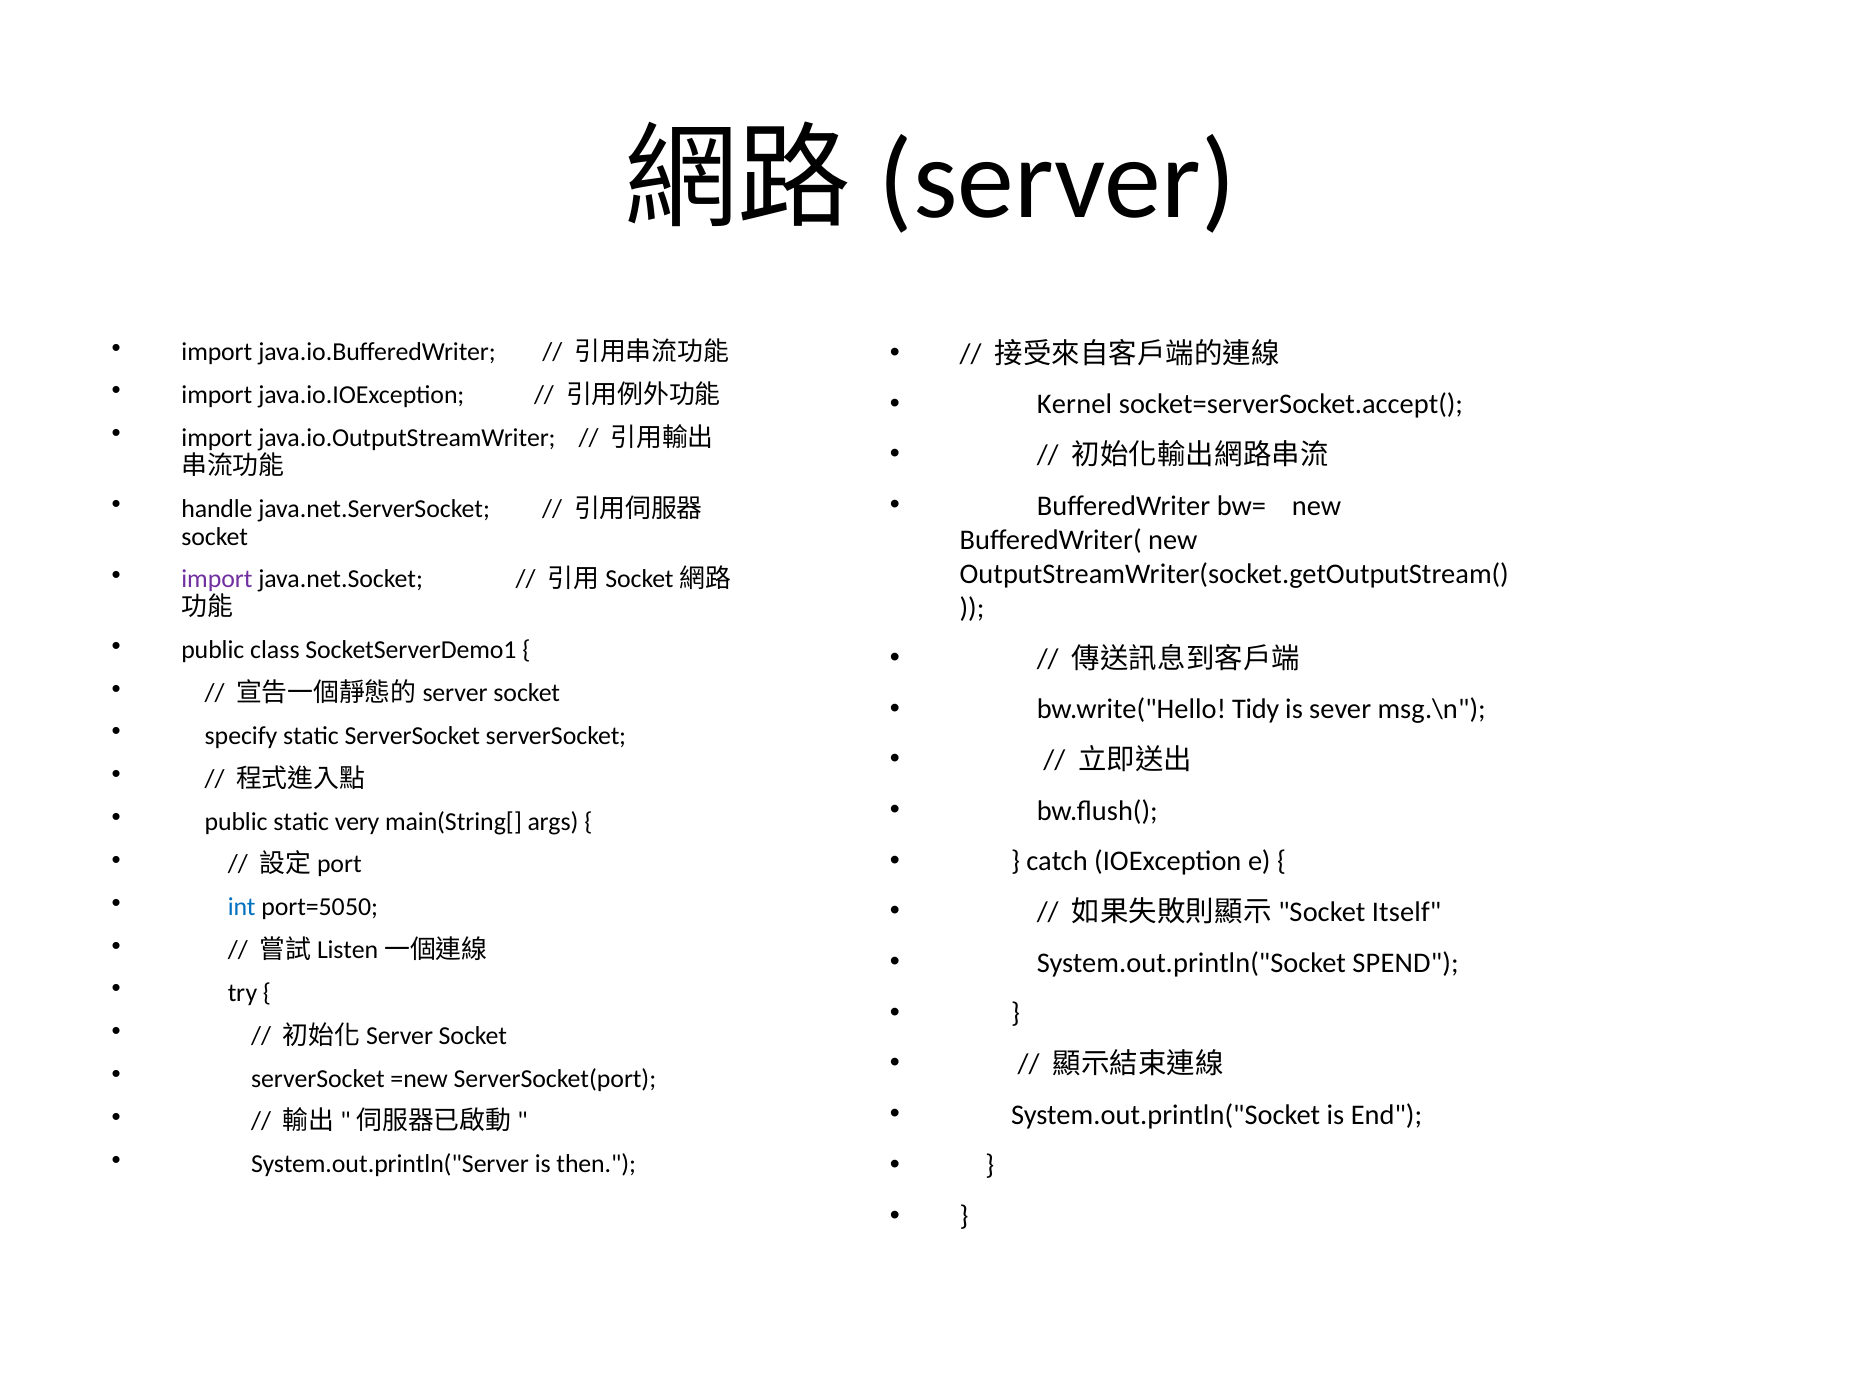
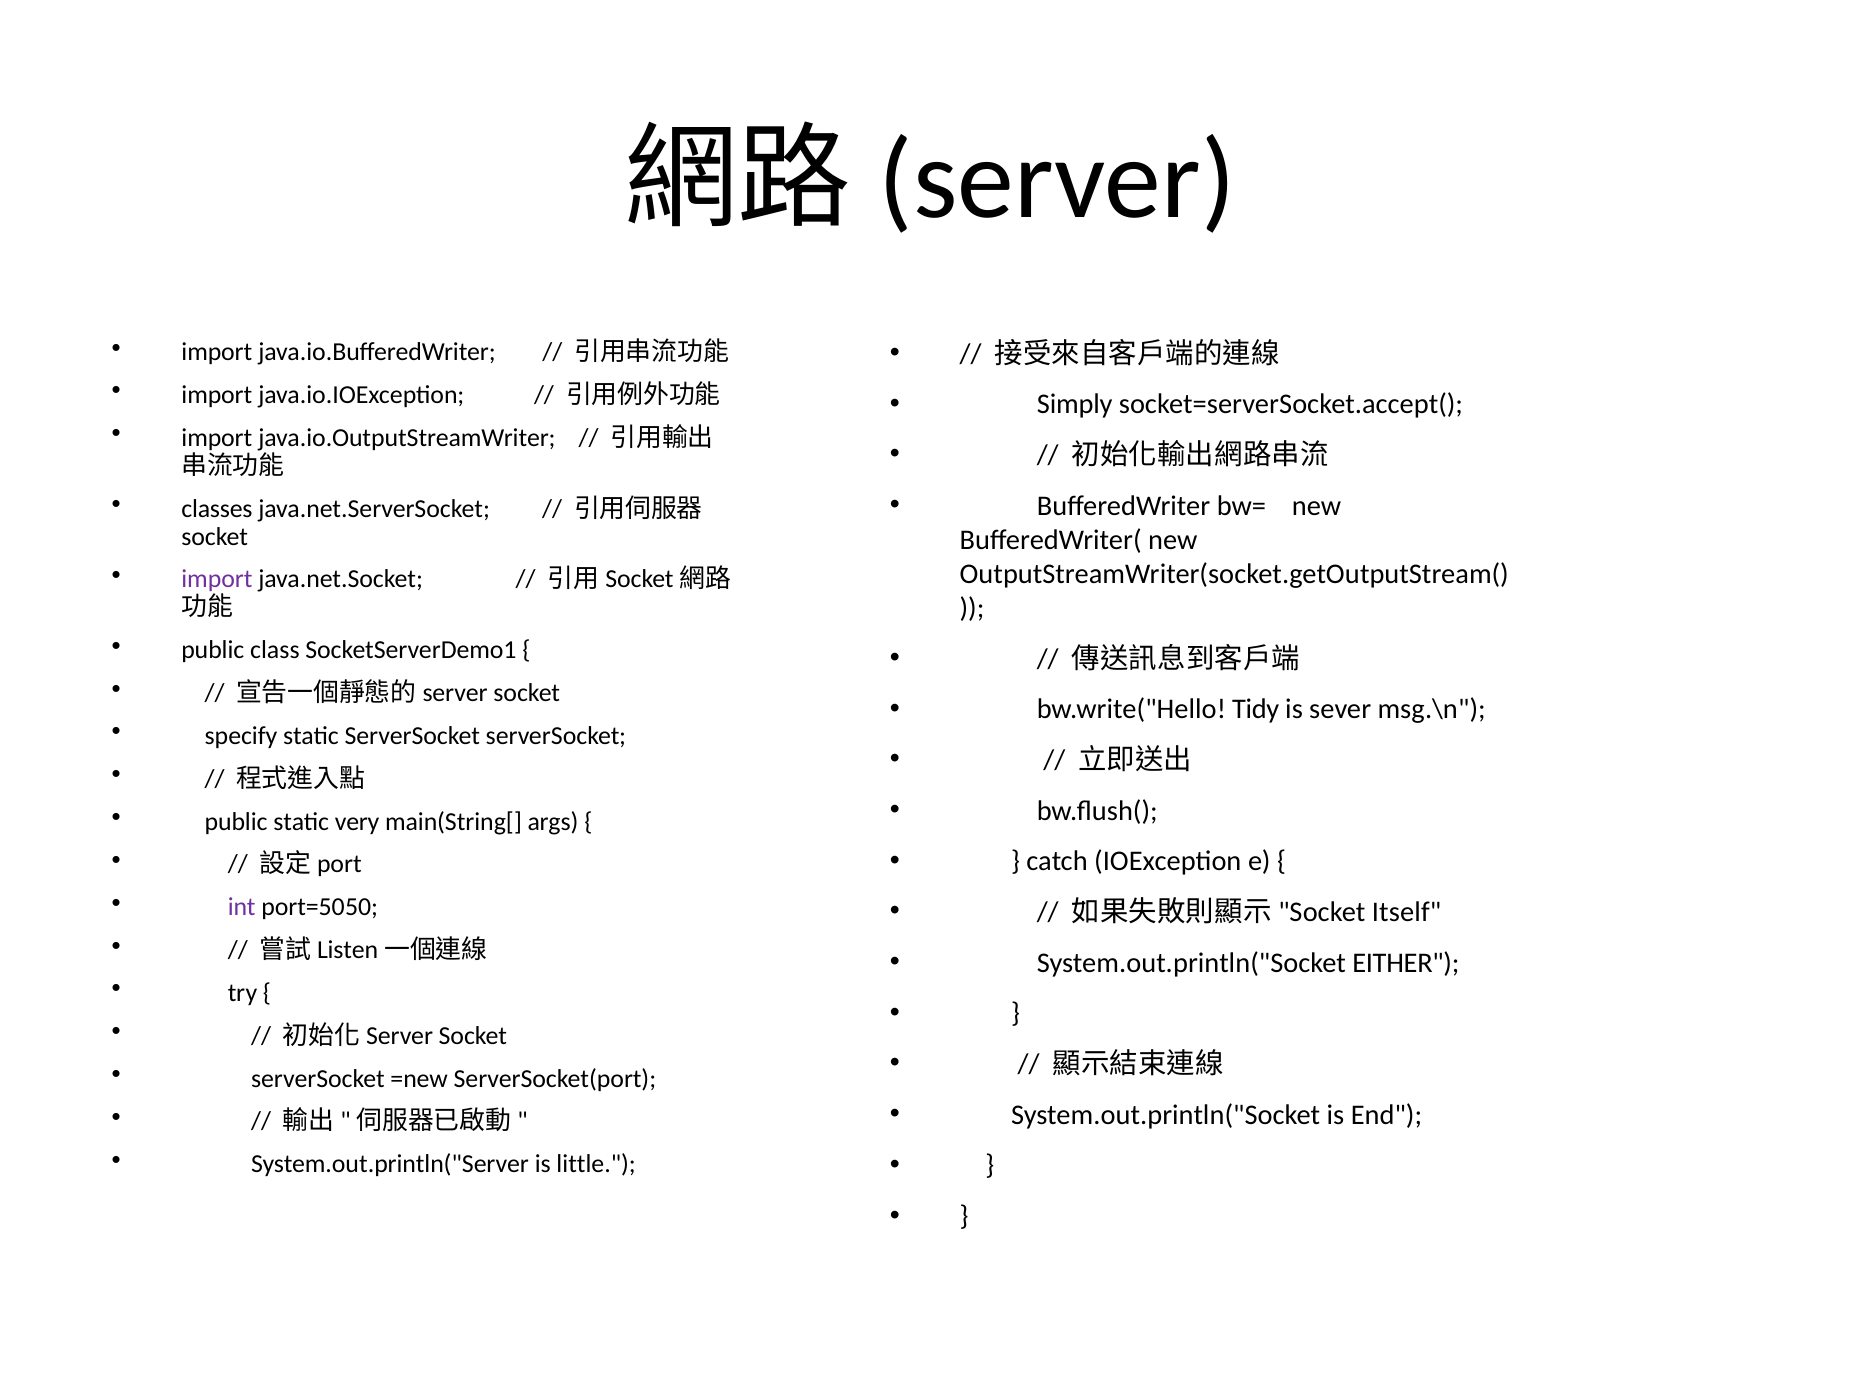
Kernel: Kernel -> Simply (1075, 404)
handle: handle -> classes (217, 509)
int colour: blue -> purple (242, 907)
SPEND: SPEND -> EITHER (1406, 963)
then: then -> little (596, 1164)
